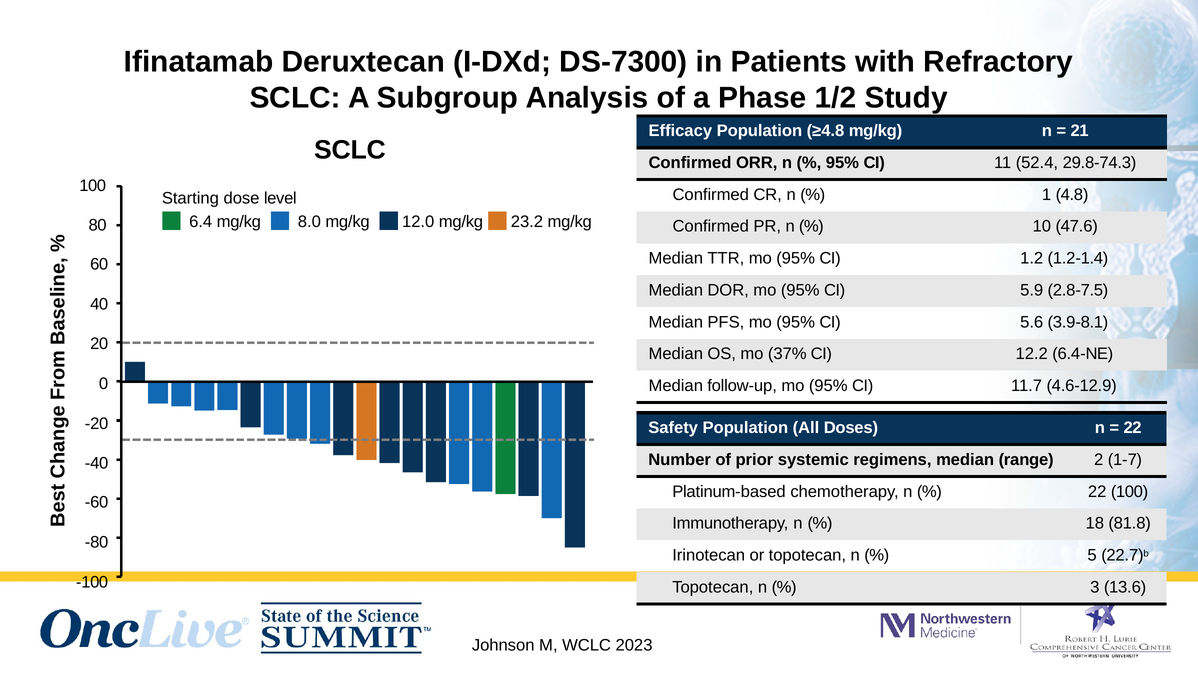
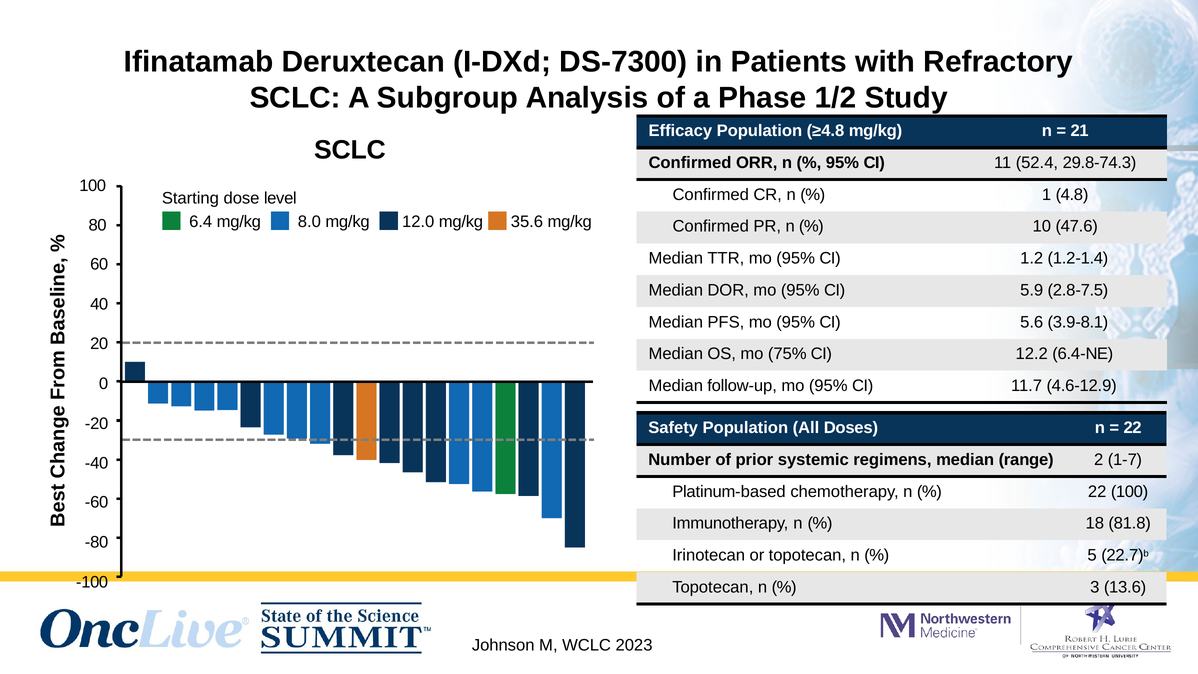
23.2: 23.2 -> 35.6 (527, 222)
37%: 37% -> 75% (787, 354)
